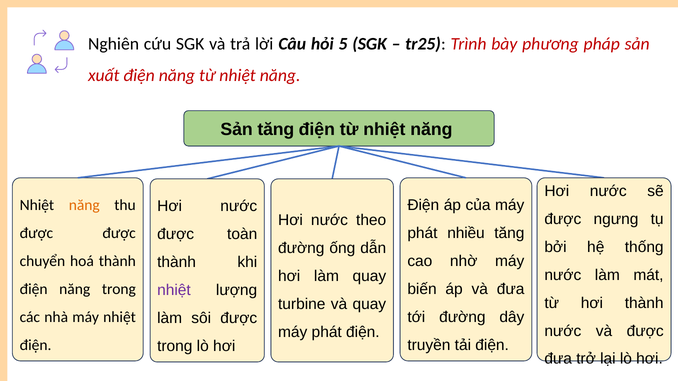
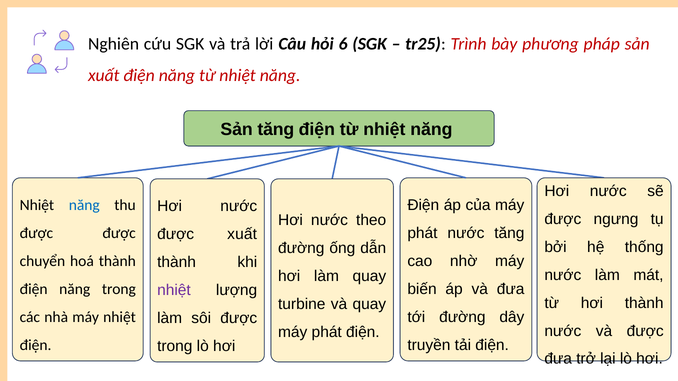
5: 5 -> 6 (343, 44)
năng colour: orange -> blue (84, 205)
phát nhiều: nhiều -> nước (466, 233)
được toàn: toàn -> xuất (242, 234)
